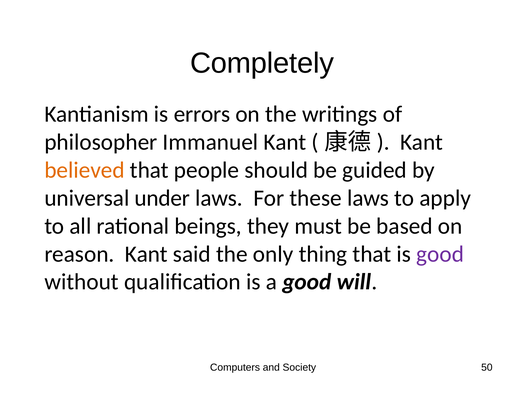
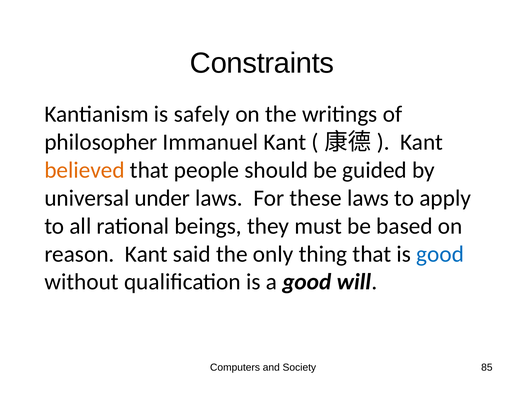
Completely: Completely -> Constraints (262, 63)
errors: errors -> safely (202, 114)
good colour: purple -> blue (440, 254)
50: 50 -> 85 (487, 367)
